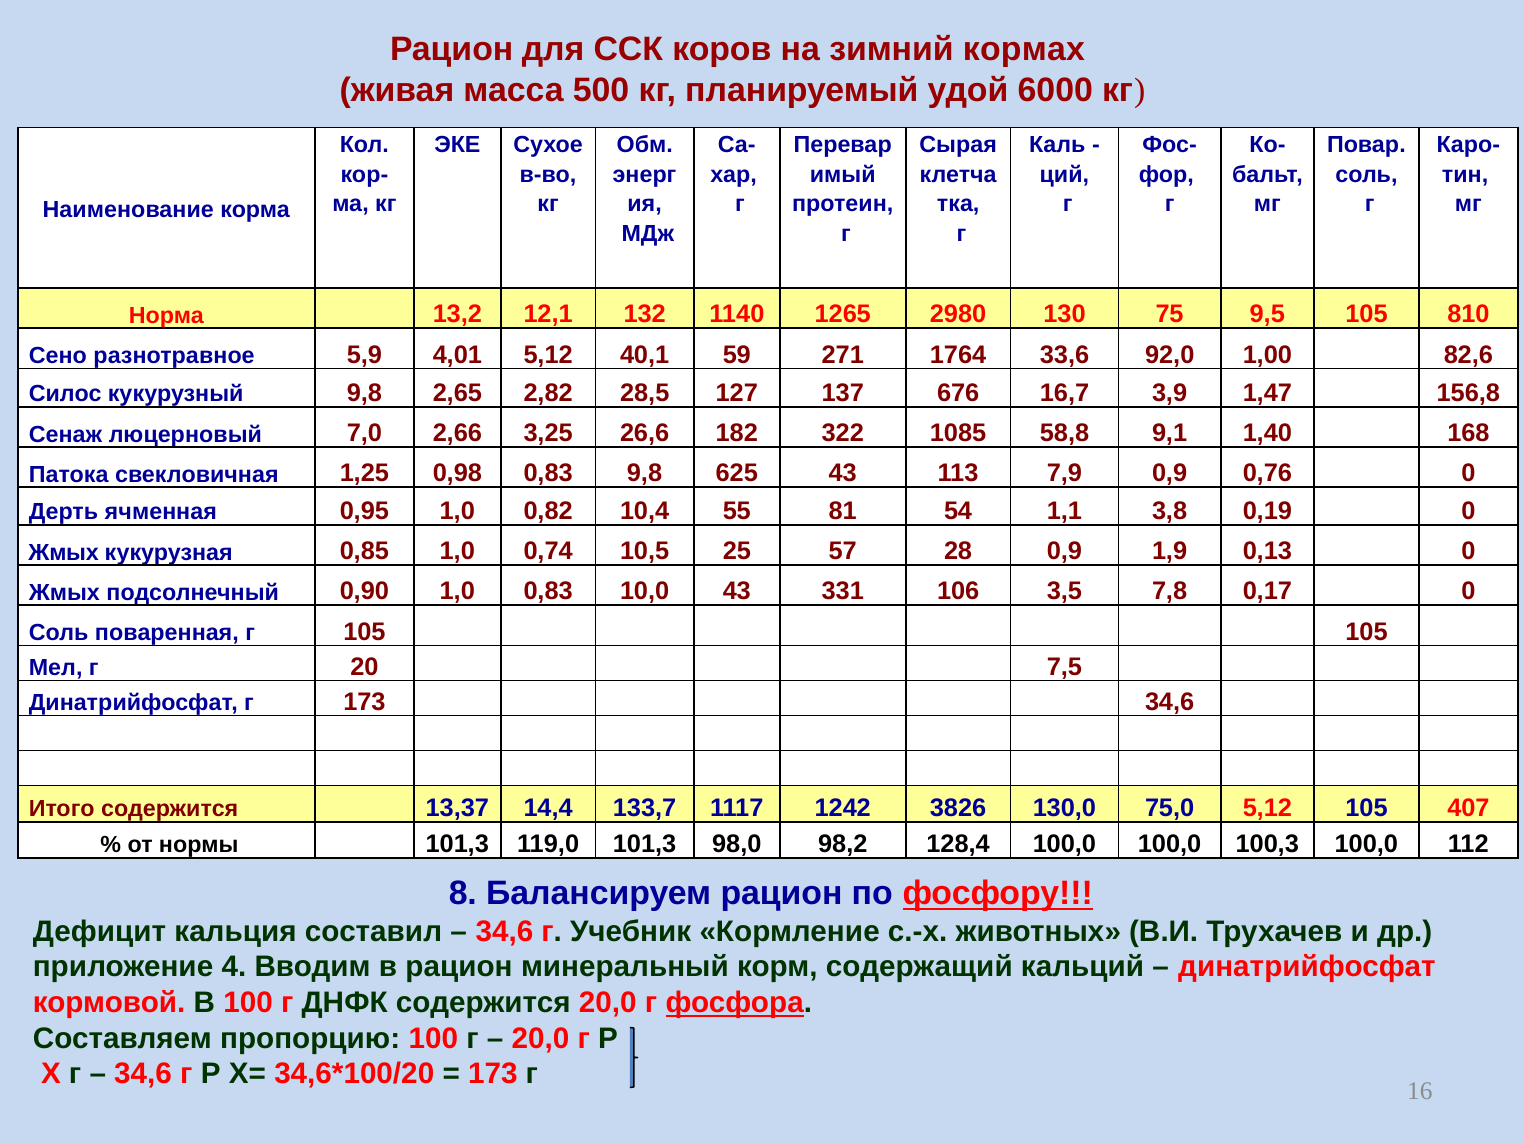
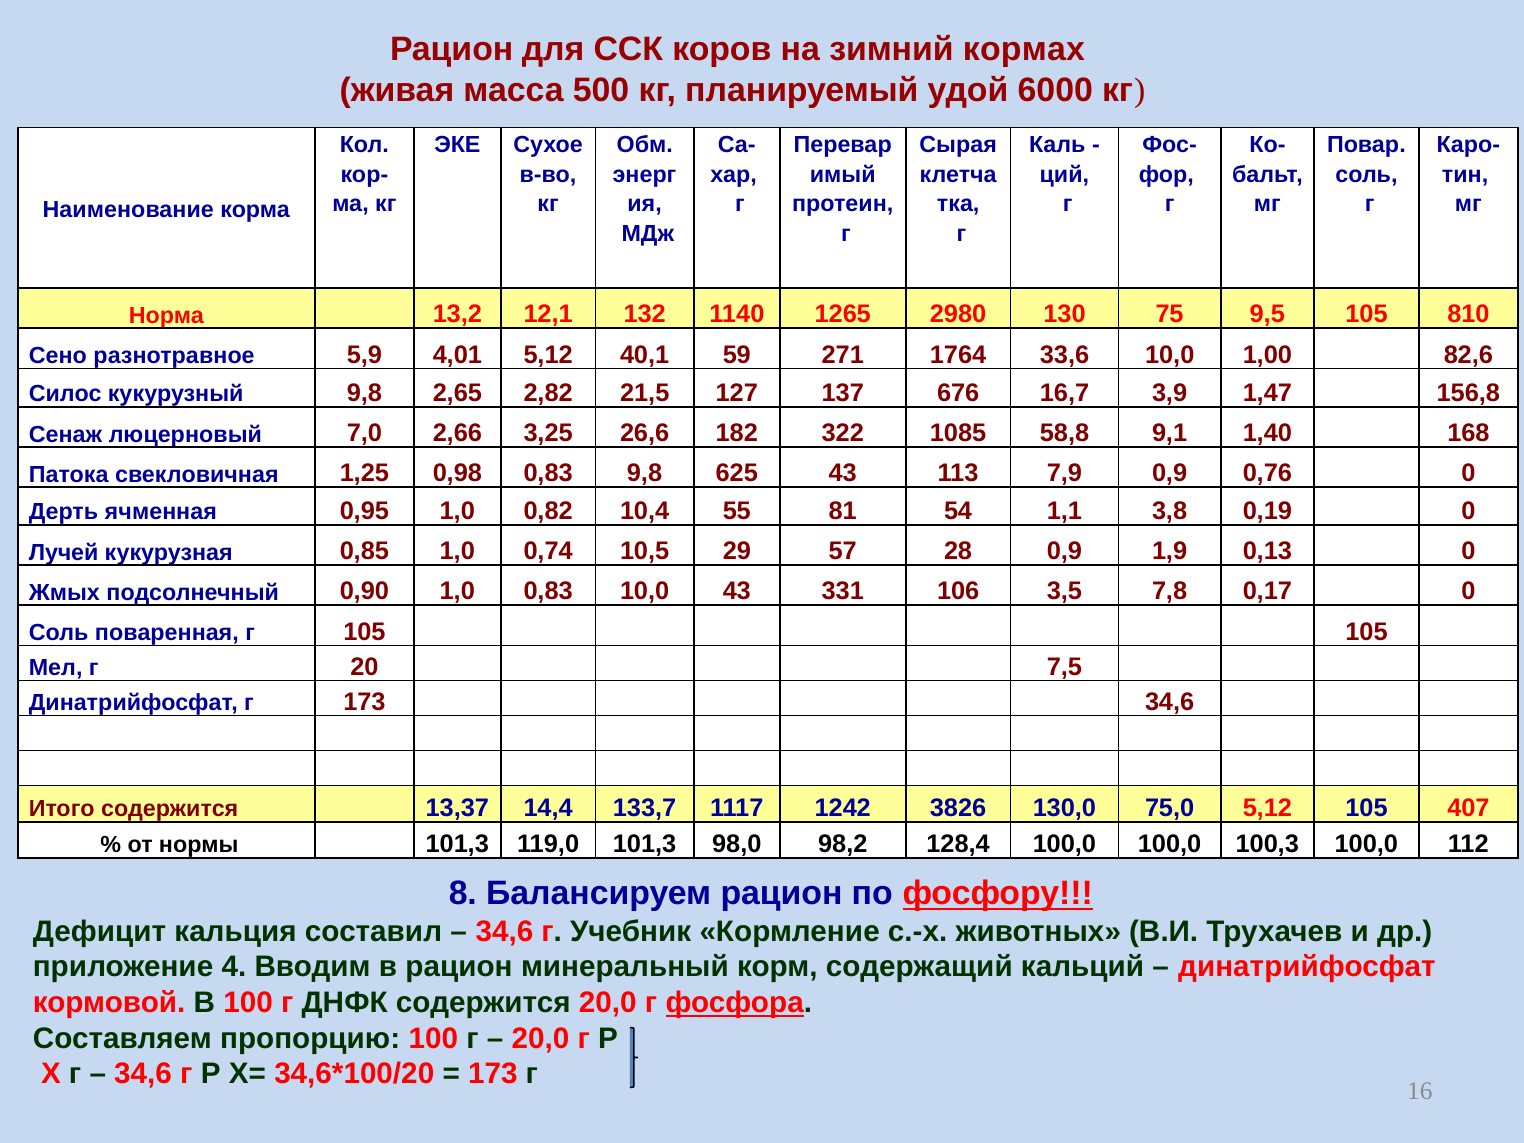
33,6 92,0: 92,0 -> 10,0 (1170, 355)
28,5: 28,5 -> 21,5 (645, 393)
Жмых: Жмых -> Лучей (64, 552)
25: 25 -> 29 (737, 551)
